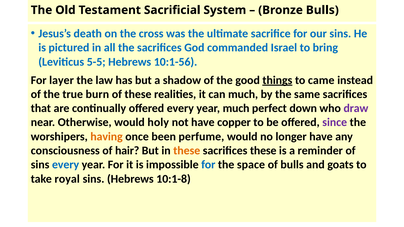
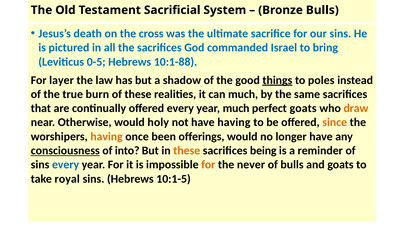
5-5: 5-5 -> 0-5 (96, 62)
10:1-56: 10:1-56 -> 10:1-88 (176, 62)
came: came -> poles (321, 80)
perfect down: down -> goats (303, 108)
draw colour: purple -> orange (356, 108)
have copper: copper -> having (234, 123)
since colour: purple -> orange (335, 123)
perfume: perfume -> offerings (201, 137)
consciousness underline: none -> present (65, 151)
hair: hair -> into (127, 151)
sacrifices these: these -> being (263, 151)
for colour: blue -> orange (208, 165)
space: space -> never (251, 165)
10:1-8: 10:1-8 -> 10:1-5 (173, 179)
